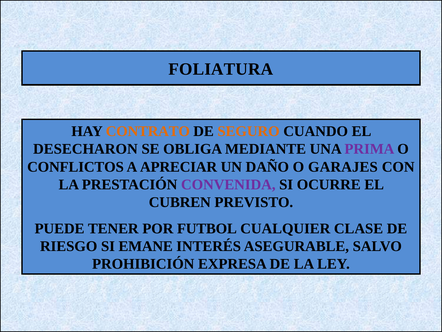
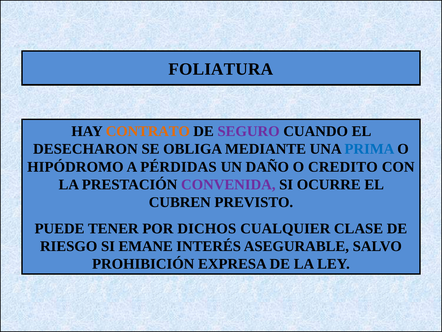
SEGURO colour: orange -> purple (249, 131)
PRIMA colour: purple -> blue (369, 149)
CONFLICTOS: CONFLICTOS -> HIPÓDROMO (75, 167)
APRECIAR: APRECIAR -> PÉRDIDAS (178, 167)
GARAJES: GARAJES -> CREDITO (343, 167)
FUTBOL: FUTBOL -> DICHOS (207, 228)
